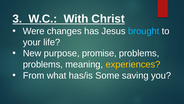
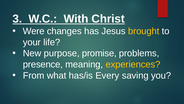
brought colour: light blue -> yellow (144, 31)
problems: problems -> presence (43, 64)
Some: Some -> Every (107, 75)
